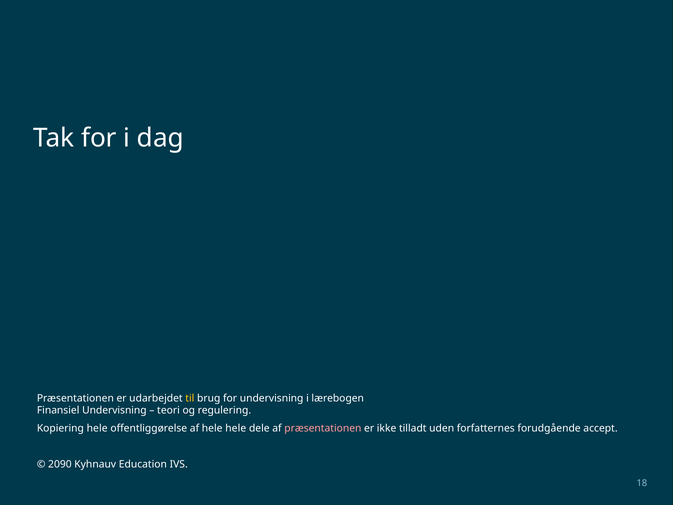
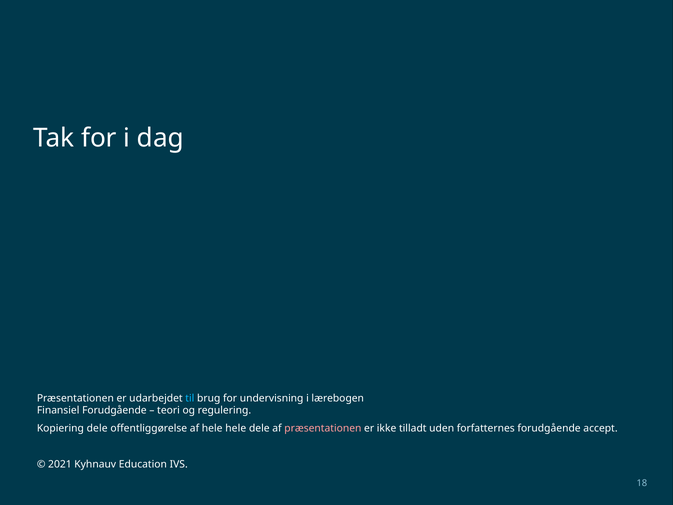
til colour: yellow -> light blue (190, 398)
Finansiel Undervisning: Undervisning -> Forudgående (114, 410)
Kopiering hele: hele -> dele (97, 428)
2090: 2090 -> 2021 (60, 464)
